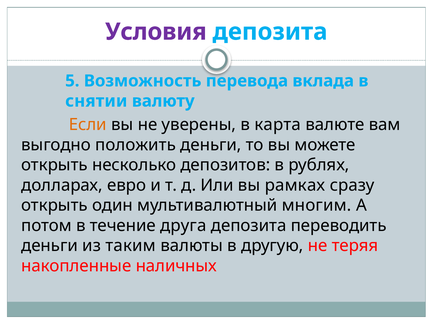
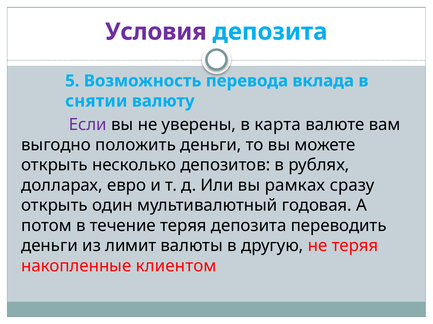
Если colour: orange -> purple (88, 125)
многим: многим -> годовая (317, 206)
течение друга: друга -> теряя (183, 226)
таким: таким -> лимит (131, 246)
наличных: наличных -> клиентом (176, 267)
